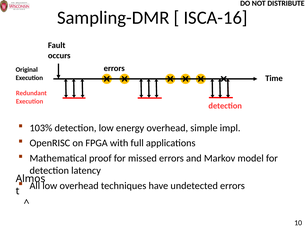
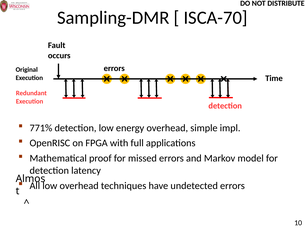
ISCA-16: ISCA-16 -> ISCA-70 (216, 18)
103%: 103% -> 771% (41, 128)
